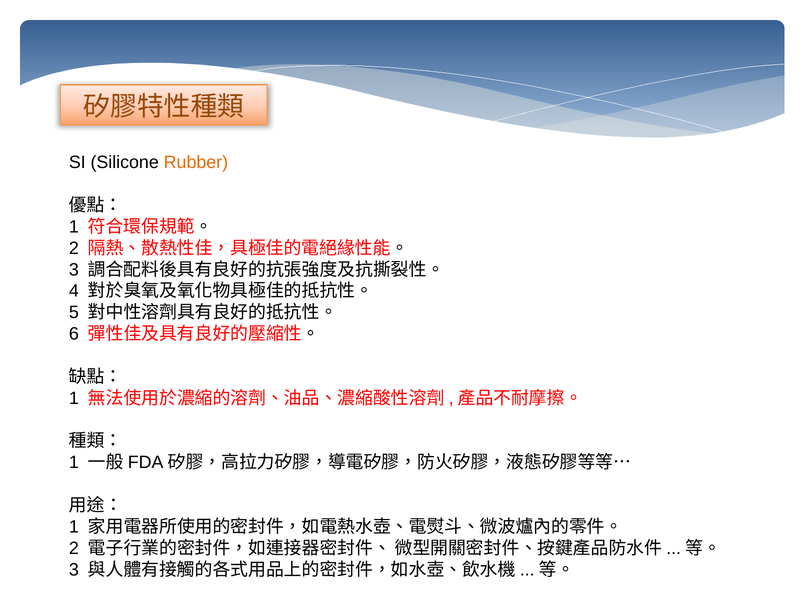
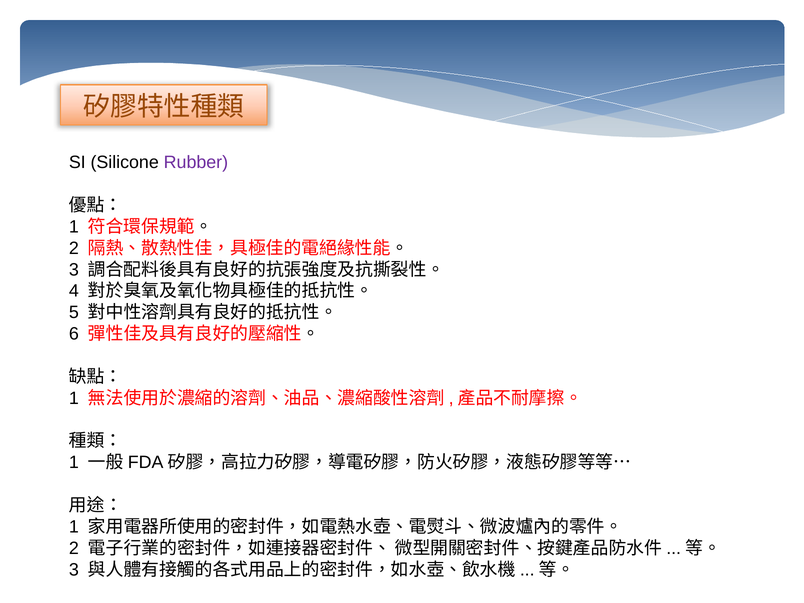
Rubber colour: orange -> purple (196, 163)
